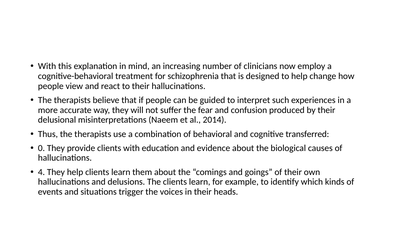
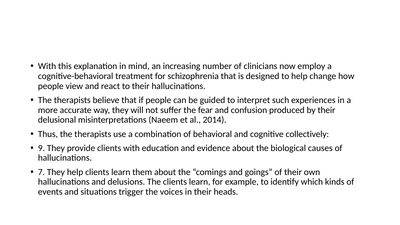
transferred: transferred -> collectively (307, 134)
0: 0 -> 9 (41, 148)
4: 4 -> 7 (41, 172)
